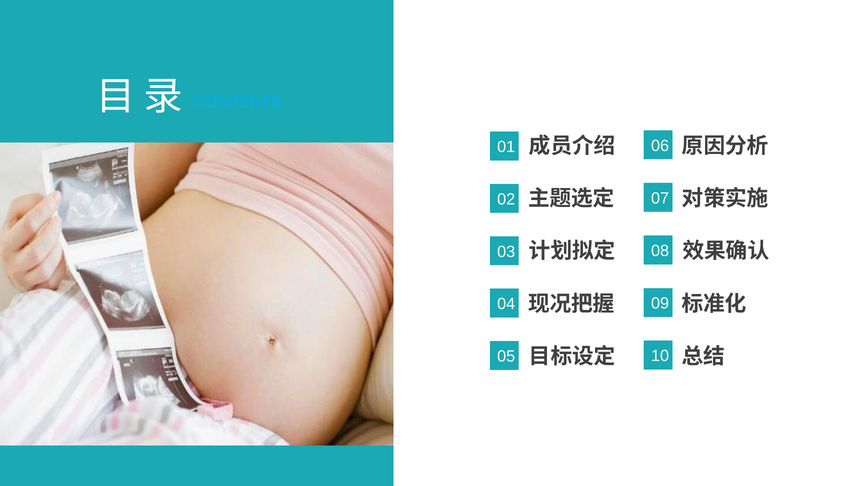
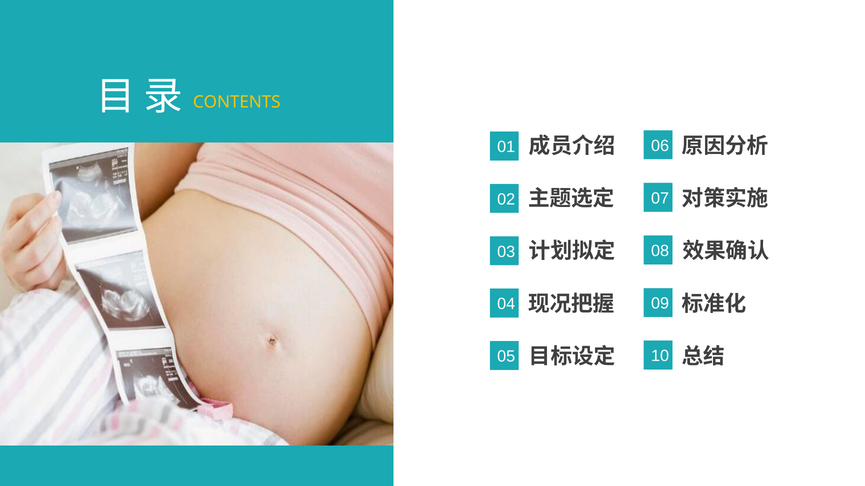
CONTENTS colour: light blue -> yellow (237, 102)
